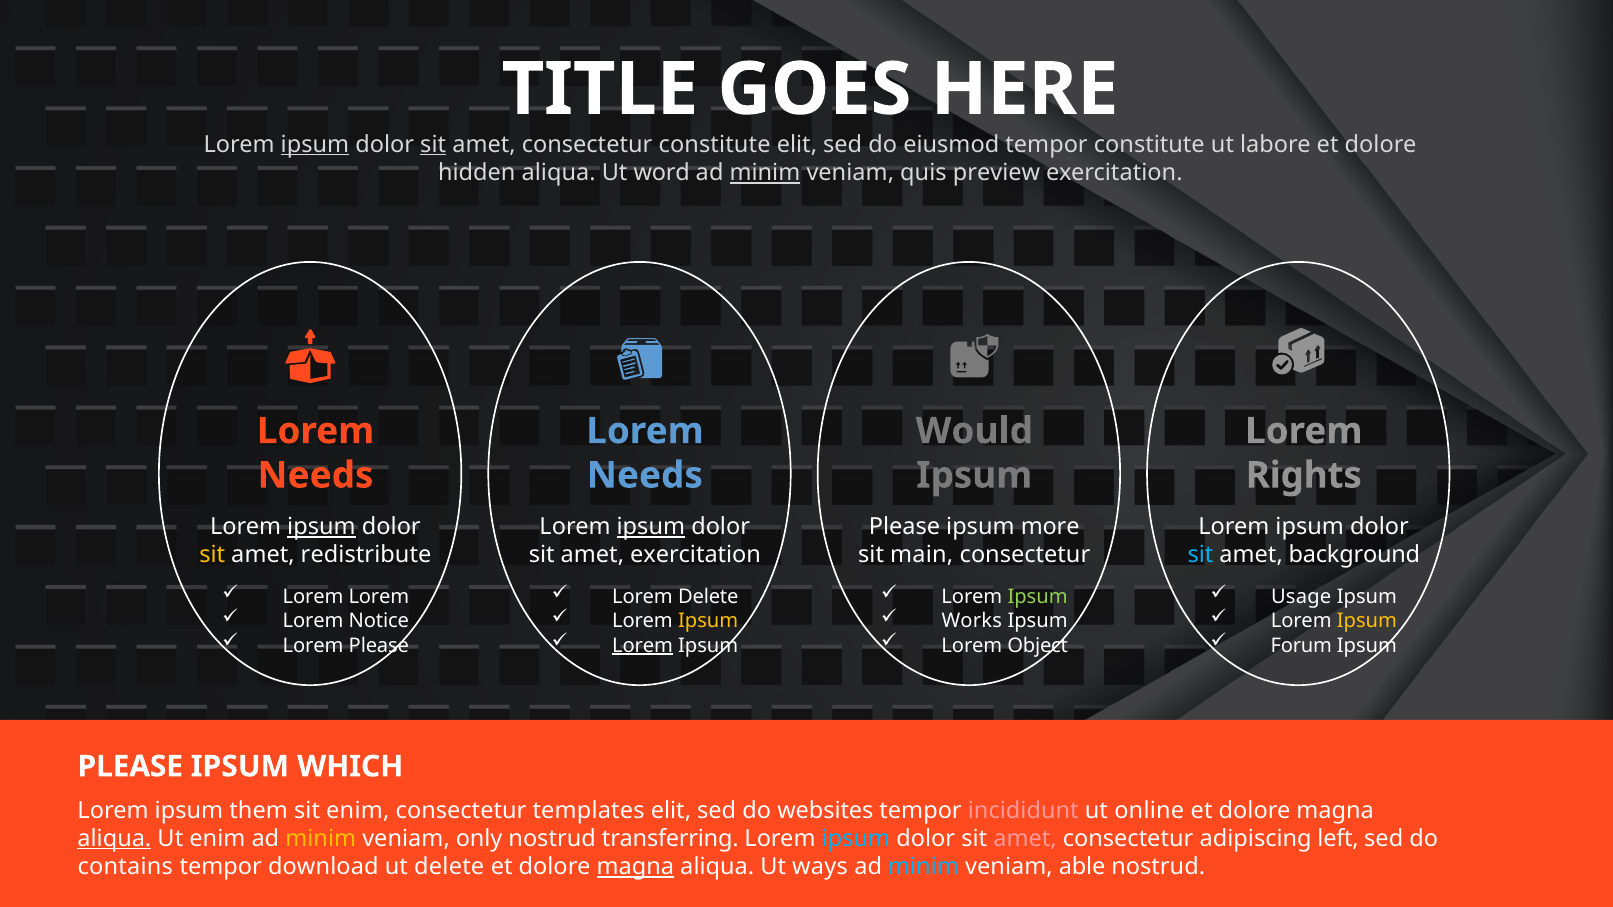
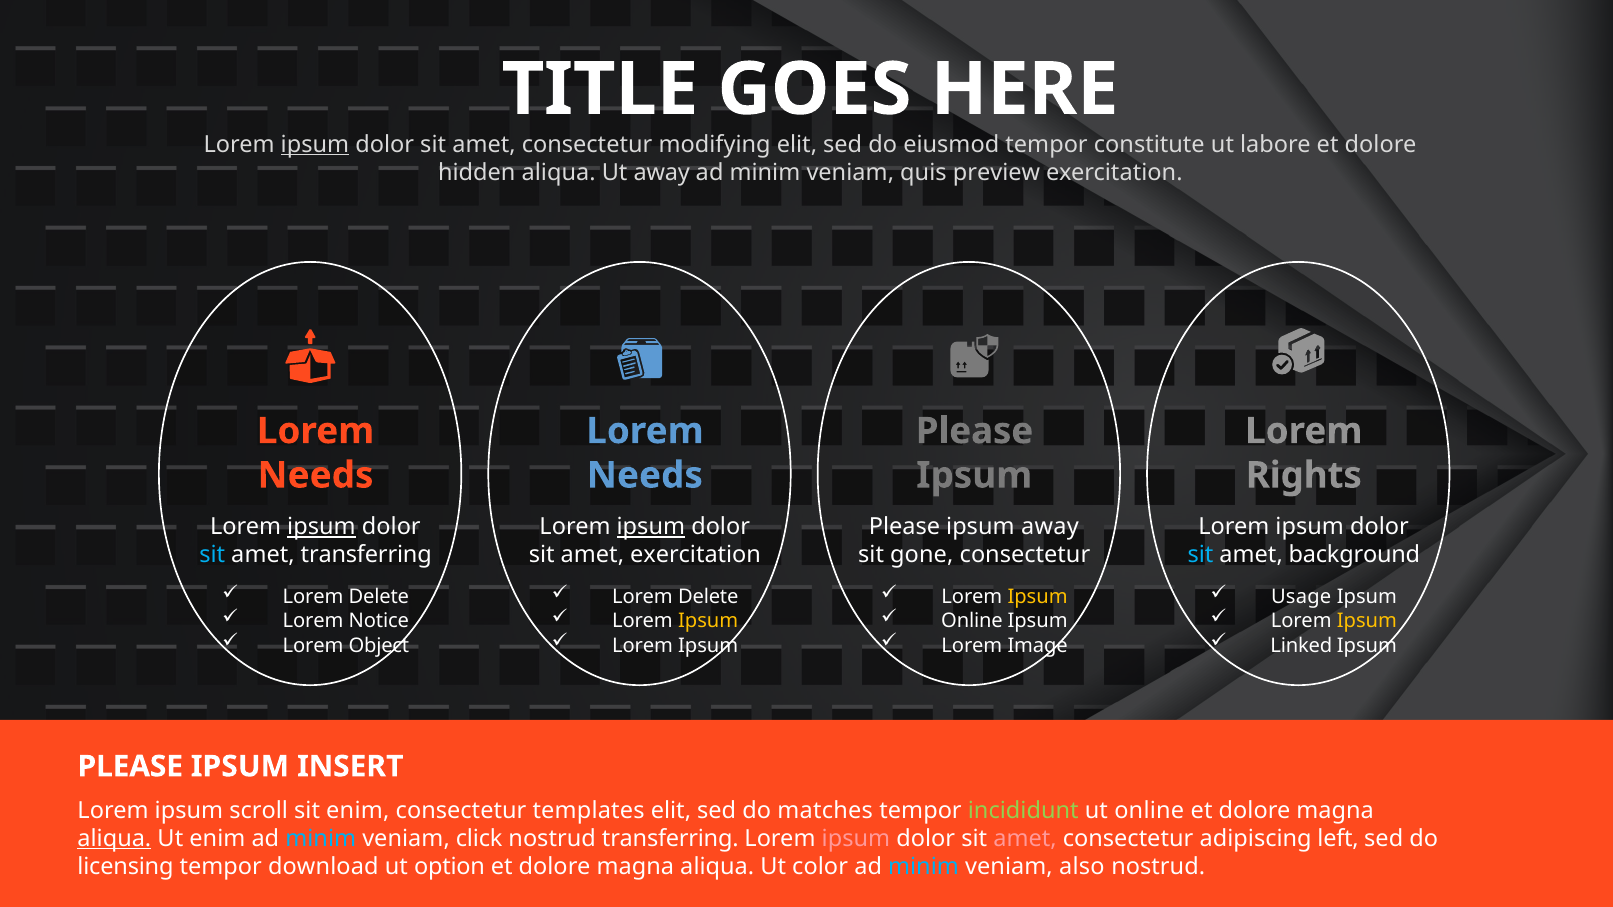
sit underline: present -> none (433, 145)
constitute: constitute -> modifying (715, 145)
Ut word: word -> away (662, 173)
minim underline: present -> none (765, 173)
Would: Would -> Please (974, 431)
ipsum more: more -> away (1050, 527)
sit colour: yellow -> light blue (212, 555)
amet redistribute: redistribute -> transferring (366, 555)
main: main -> gone (922, 555)
Lorem: Lorem -> Delete (379, 597)
Ipsum colour: light green -> yellow (1038, 597)
Works: Works -> Online (972, 621)
Lorem Please: Please -> Object (379, 646)
Lorem underline: present -> none (642, 646)
Object: Object -> Image (1038, 646)
Forum: Forum -> Linked (1301, 646)
WHICH: WHICH -> INSERT (350, 767)
them: them -> scroll (259, 811)
websites: websites -> matches (825, 811)
incididunt colour: pink -> light green (1023, 811)
minim colour: yellow -> light blue (321, 839)
only: only -> click (479, 839)
ipsum colour: light blue -> pink (856, 839)
contains: contains -> licensing (126, 867)
ut delete: delete -> option (449, 867)
magna underline: present -> none (635, 867)
ways: ways -> color (820, 867)
able: able -> also (1082, 867)
